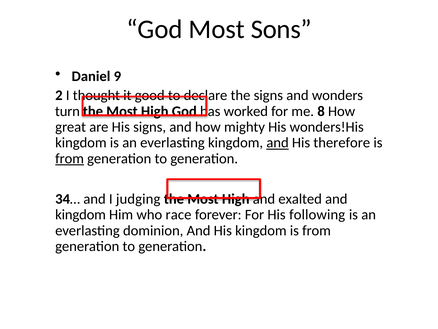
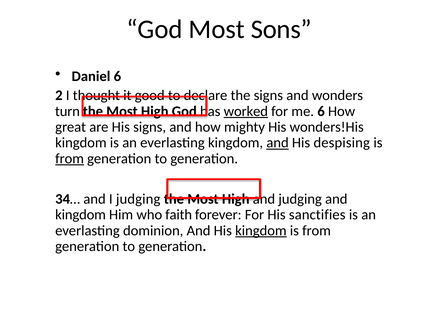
Daniel 9: 9 -> 6 (117, 76)
worked underline: none -> present (246, 111)
me 8: 8 -> 6 (321, 111)
therefore: therefore -> despising (342, 143)
exalted: exalted -> judging (300, 199)
race: race -> faith (179, 214)
following: following -> sanctifies (317, 214)
kingdom underline: none -> present (261, 230)
